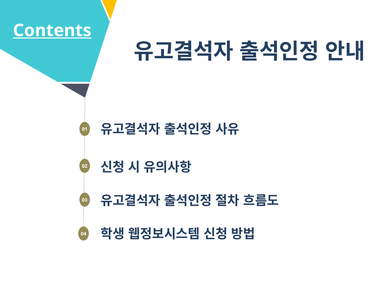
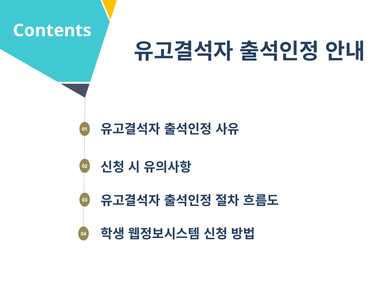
Contents underline: present -> none (52, 30)
